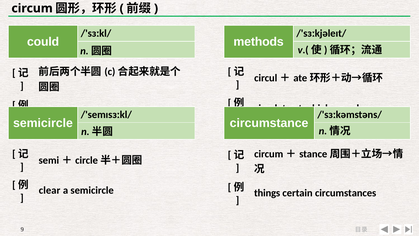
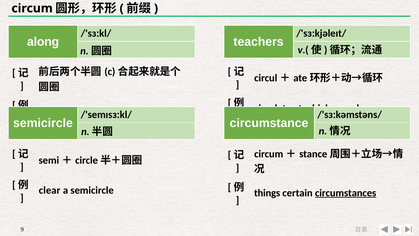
could: could -> along (43, 42)
methods: methods -> teachers (259, 42)
circumstances underline: none -> present (346, 193)
